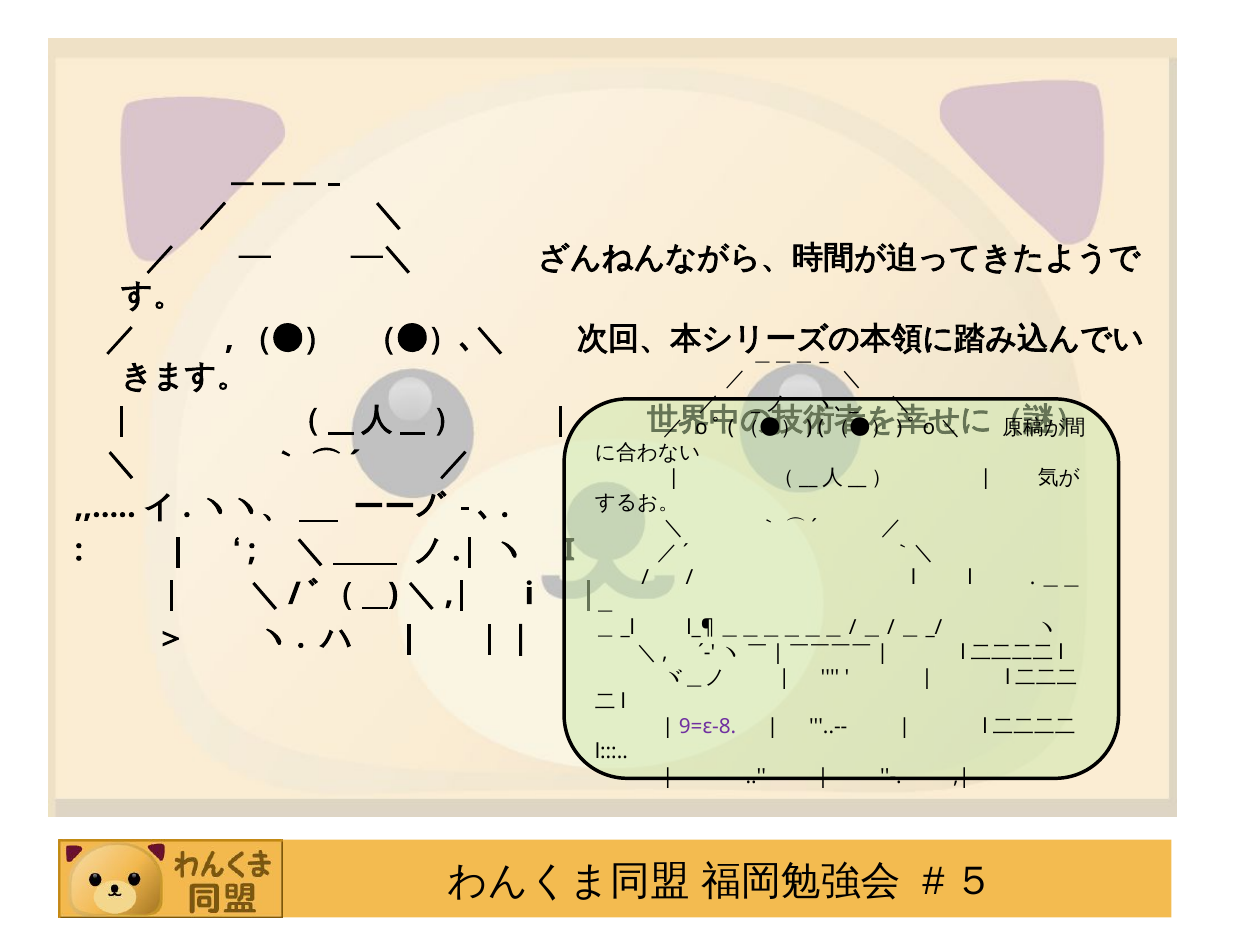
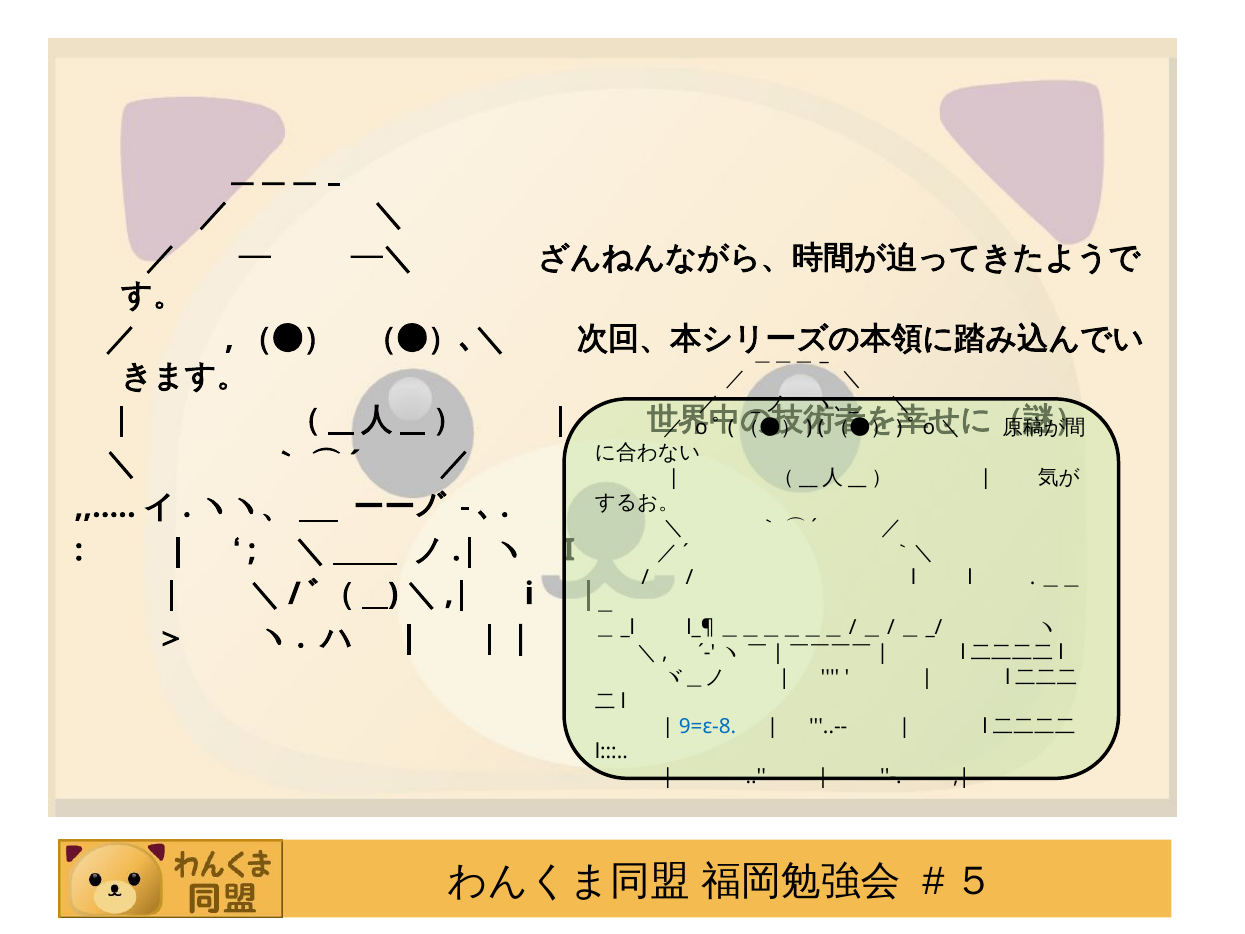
9=ε-8 colour: purple -> blue (708, 727)
